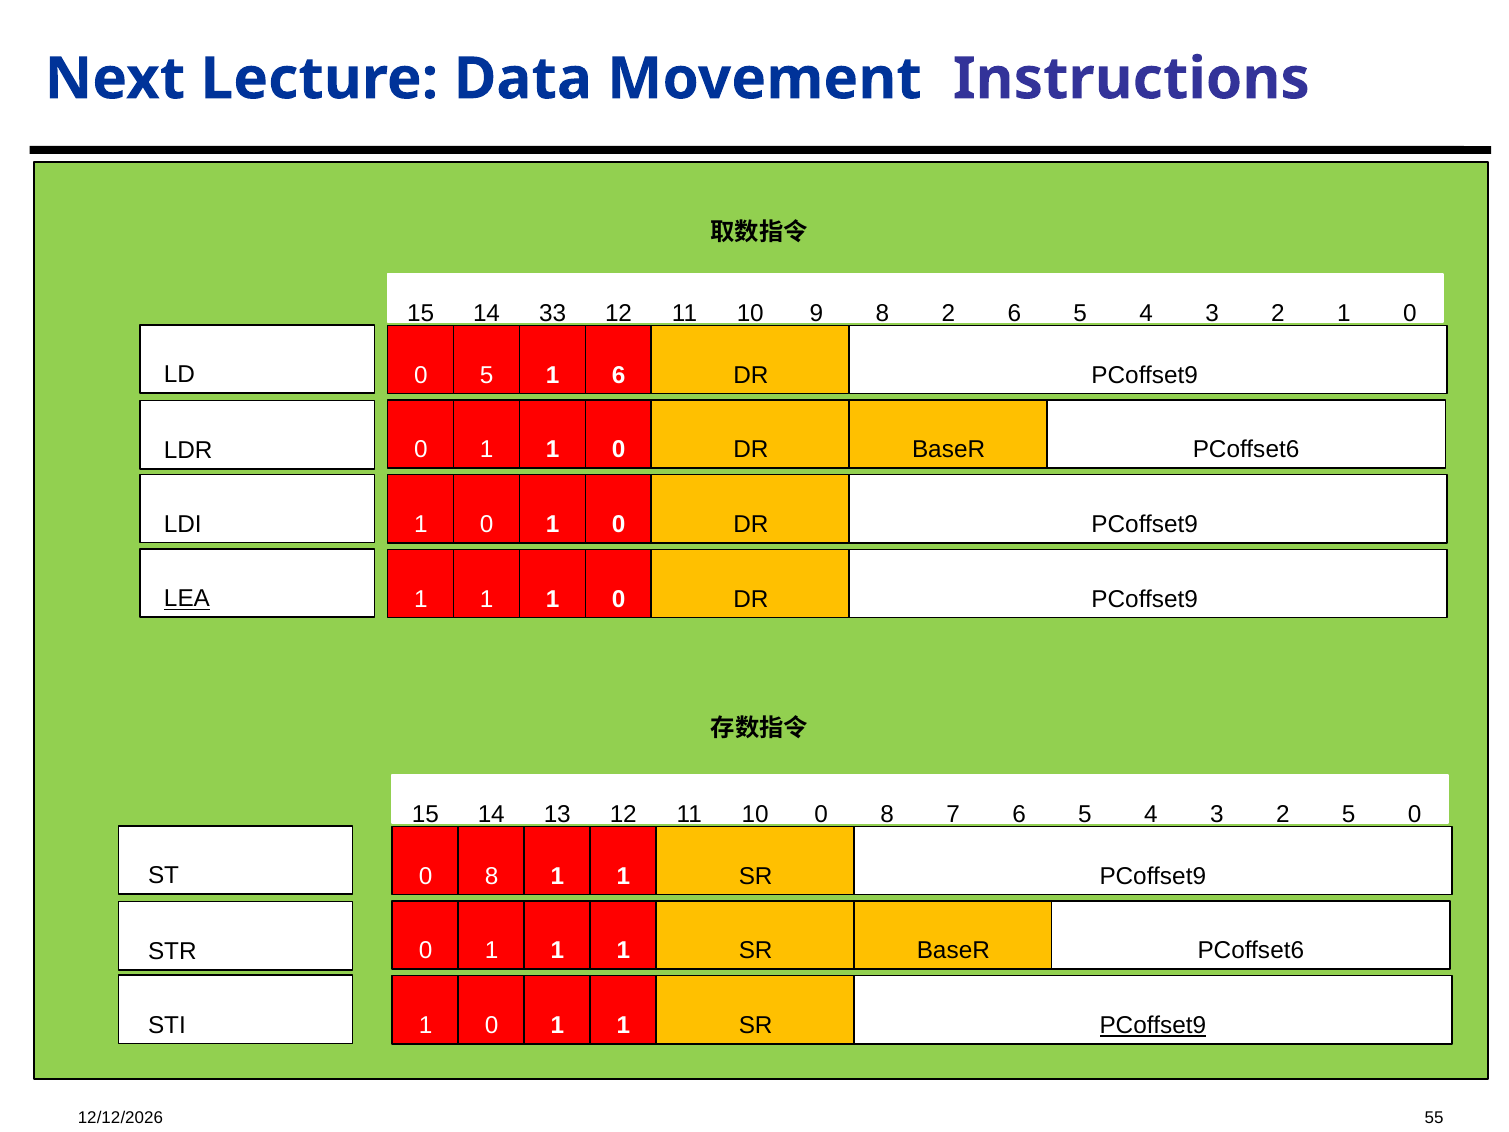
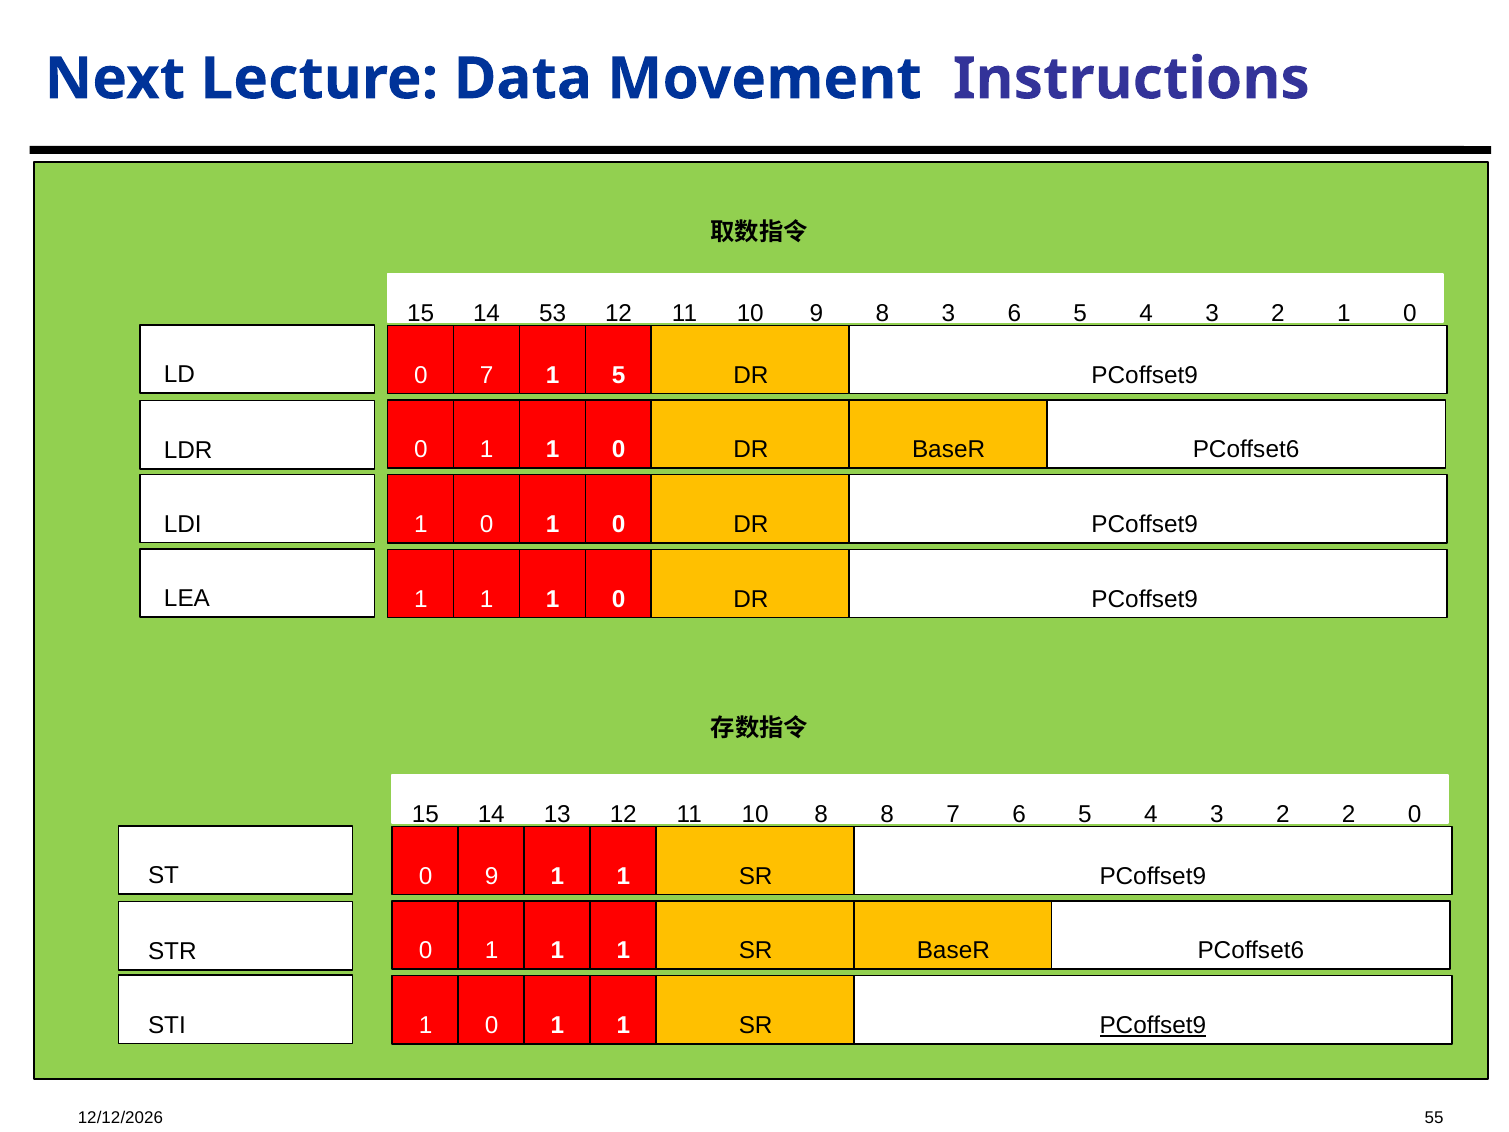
33: 33 -> 53 (553, 314)
8 2: 2 -> 3 (948, 314)
0 5: 5 -> 7 (487, 375)
1 6: 6 -> 5 (619, 375)
LEA underline: present -> none (187, 599)
10 0: 0 -> 8 (821, 815)
2 5: 5 -> 2 (1349, 815)
8: 8 -> 9 (492, 876)
